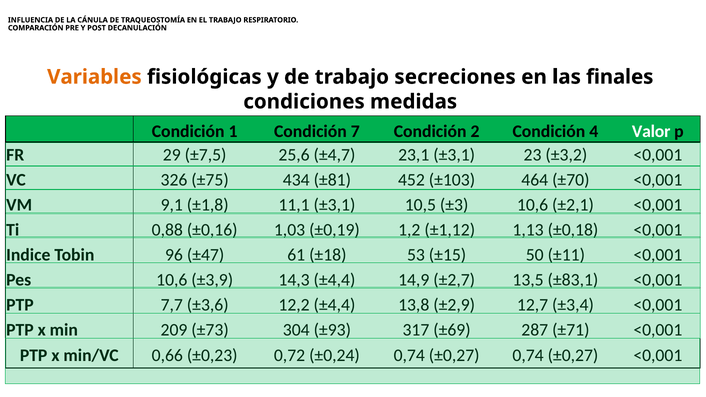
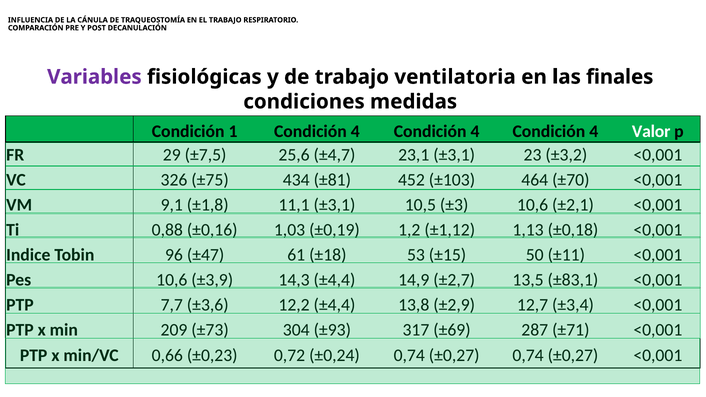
Variables colour: orange -> purple (94, 77)
secreciones: secreciones -> ventilatoria (455, 77)
1 Condición 7: 7 -> 4 (355, 131)
2: 2 -> 4 (475, 131)
